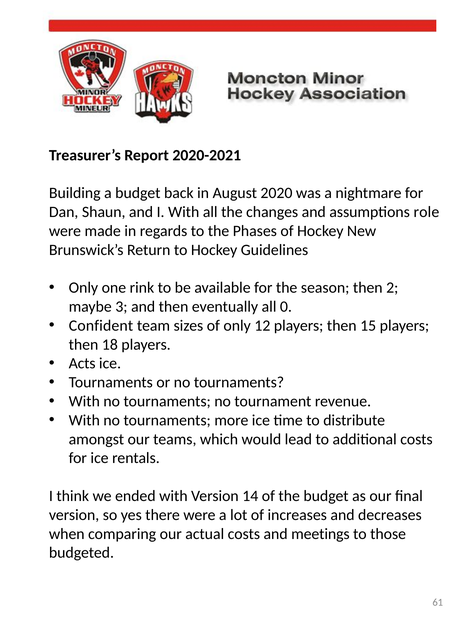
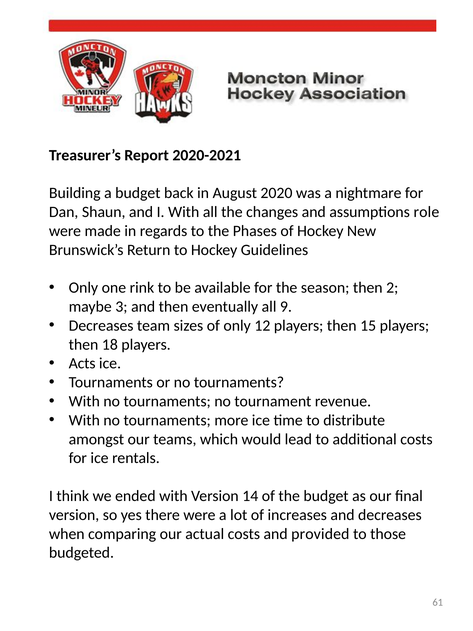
0: 0 -> 9 (286, 307)
Confident: Confident -> Decreases (101, 325)
meetings: meetings -> provided (320, 534)
